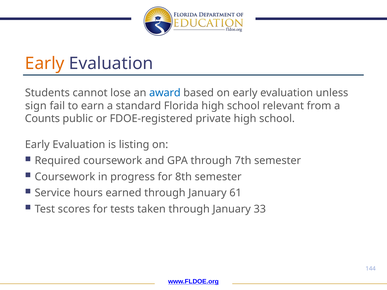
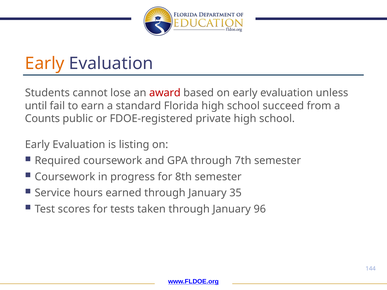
award colour: blue -> red (165, 93)
sign: sign -> until (36, 106)
relevant: relevant -> succeed (283, 106)
61: 61 -> 35 (236, 193)
33: 33 -> 96 (260, 209)
